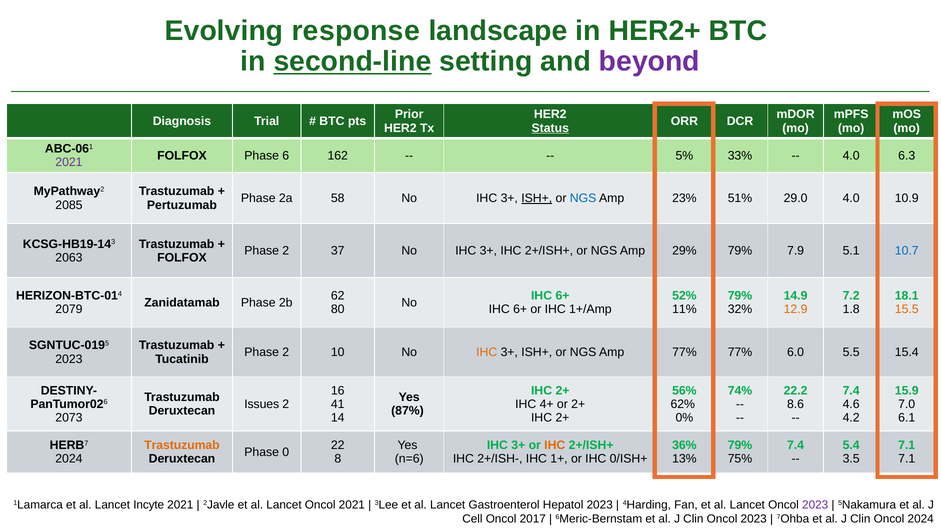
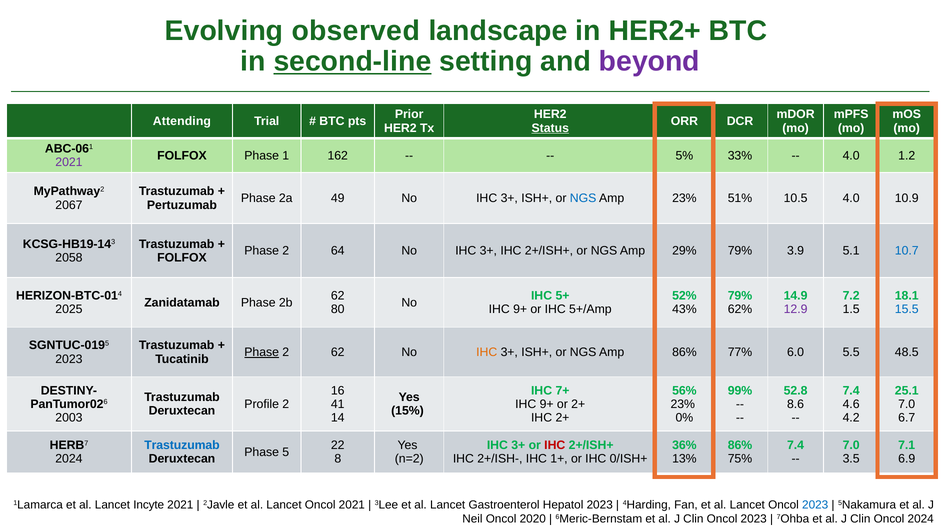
response: response -> observed (356, 31)
Diagnosis: Diagnosis -> Attending (182, 121)
6: 6 -> 1 (286, 156)
6.3: 6.3 -> 1.2 (907, 156)
58: 58 -> 49 (338, 198)
ISH+ underline: present -> none (537, 198)
29.0: 29.0 -> 10.5 (796, 198)
2085: 2085 -> 2067 (69, 205)
37: 37 -> 64 (338, 251)
7.9: 7.9 -> 3.9 (796, 251)
2063: 2063 -> 2058 (69, 258)
6+: 6+ -> 5+ (562, 296)
2079: 2079 -> 2025 (69, 310)
6+: 6+ -> 9+ (520, 310)
1+/Amp: 1+/Amp -> 5+/Amp (590, 310)
11%: 11% -> 43% (684, 310)
32%: 32% -> 62% (740, 310)
12.9 colour: orange -> purple (796, 310)
1.8: 1.8 -> 1.5 (851, 310)
15.5 colour: orange -> blue (907, 310)
Phase underline: none -> present (262, 352)
2 10: 10 -> 62 (338, 352)
Amp 77%: 77% -> 86% (684, 352)
15.4: 15.4 -> 48.5 (907, 352)
2+: 2+ -> 7+ (562, 391)
74%: 74% -> 99% (740, 391)
22.2: 22.2 -> 52.8 (796, 391)
15.9: 15.9 -> 25.1 (907, 391)
Issues: Issues -> Profile (262, 404)
4+: 4+ -> 9+ (547, 404)
62%: 62% -> 23% (683, 404)
87%: 87% -> 15% (407, 411)
2073: 2073 -> 2003 (69, 418)
6.1: 6.1 -> 6.7 (907, 418)
Trastuzumab colour: orange -> blue (182, 446)
IHC colour: orange -> red (555, 446)
79%: 79% -> 86% (740, 446)
5.4: 5.4 -> 7.0 (851, 446)
0: 0 -> 5 (286, 452)
n=6: n=6 -> n=2 (409, 459)
7.1: 7.1 -> 6.9 (907, 459)
2023 colour: purple -> blue (815, 505)
Cell: Cell -> Neil (472, 519)
2017: 2017 -> 2020 (533, 519)
